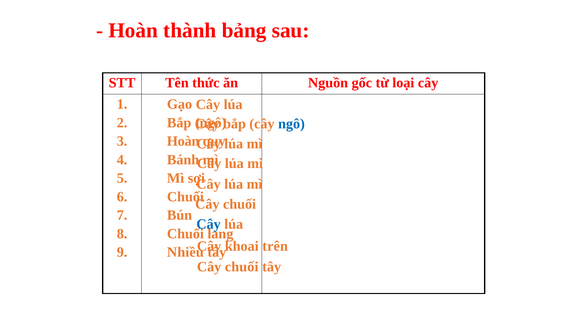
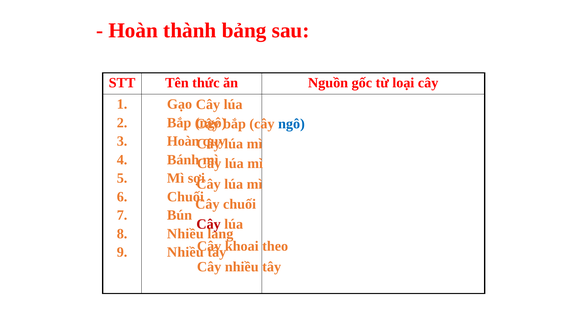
Cây colour: blue -> red (209, 224)
Chuối: Chuối -> Nhiều (185, 233)
trên: trên -> theo (275, 246)
chuối: chuối -> nhiều (242, 266)
